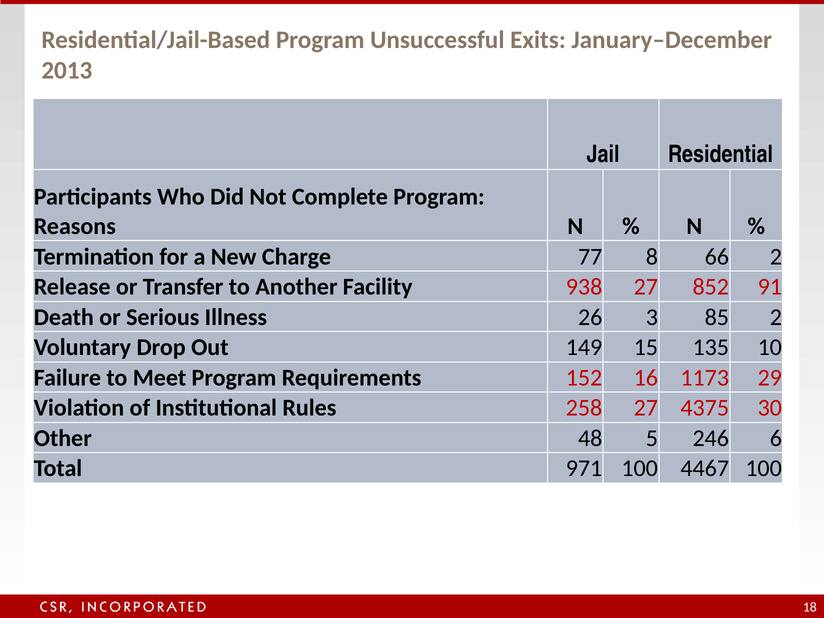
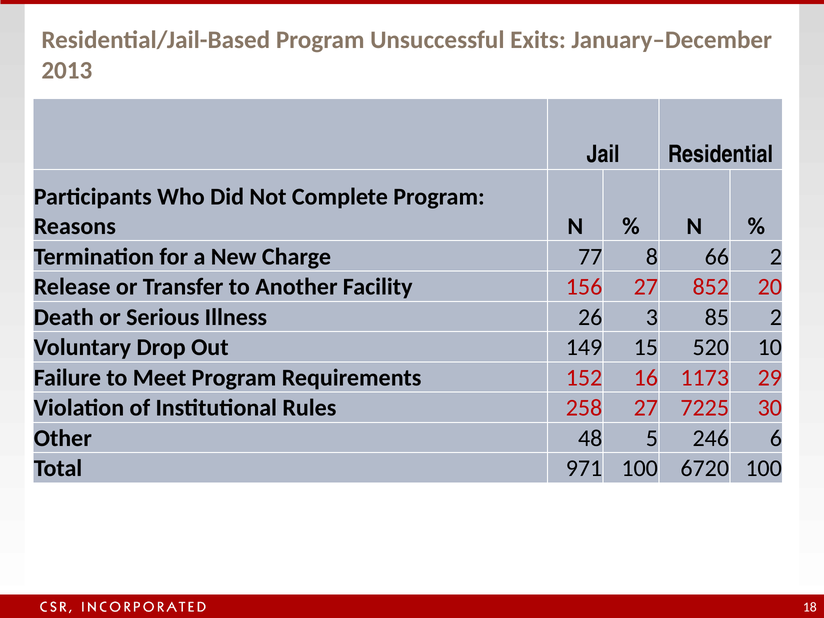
938: 938 -> 156 (584, 287)
91: 91 -> 20 (770, 287)
135: 135 -> 520 (711, 347)
4375: 4375 -> 7225 (705, 408)
4467: 4467 -> 6720 (705, 468)
